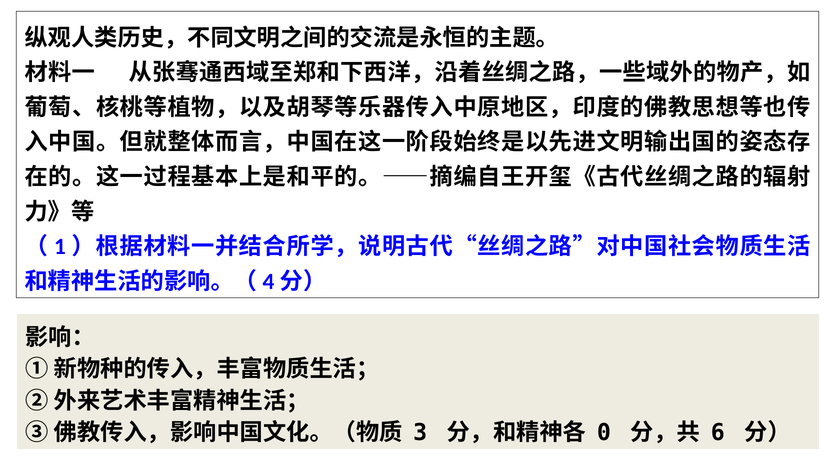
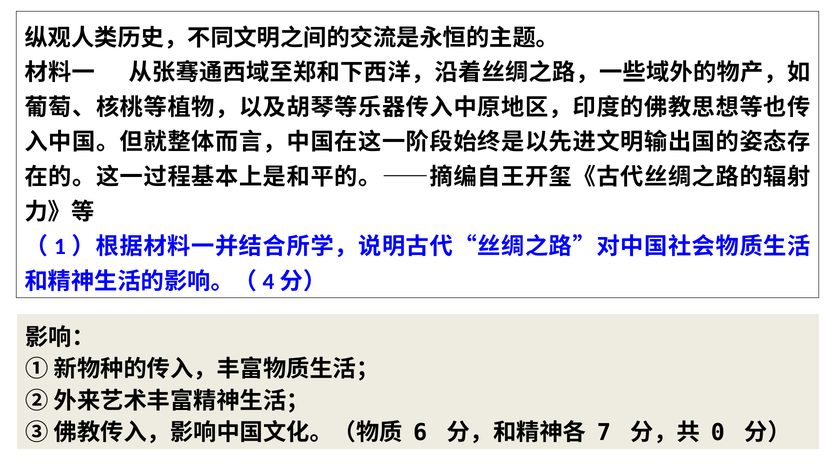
3: 3 -> 6 (420, 432)
0: 0 -> 7 (604, 432)
6: 6 -> 0 (718, 432)
